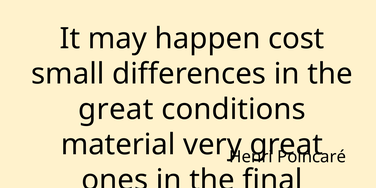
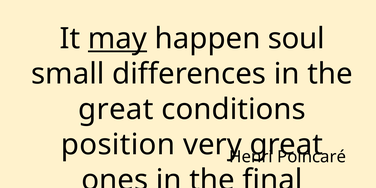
may underline: none -> present (117, 39)
cost: cost -> soul (296, 39)
material: material -> position (118, 145)
